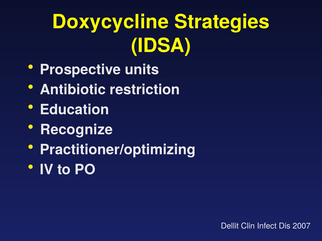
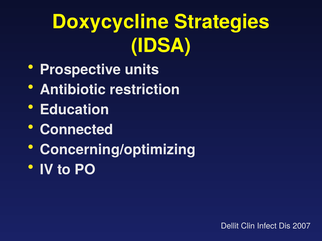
Recognize: Recognize -> Connected (77, 130)
Practitioner/optimizing: Practitioner/optimizing -> Concerning/optimizing (118, 150)
